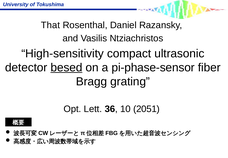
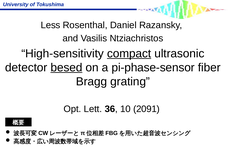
That: That -> Less (51, 25)
compact underline: none -> present (129, 53)
2051: 2051 -> 2091 (146, 109)
